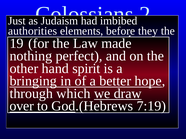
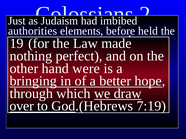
they: they -> held (148, 31)
spirit: spirit -> were (86, 69)
